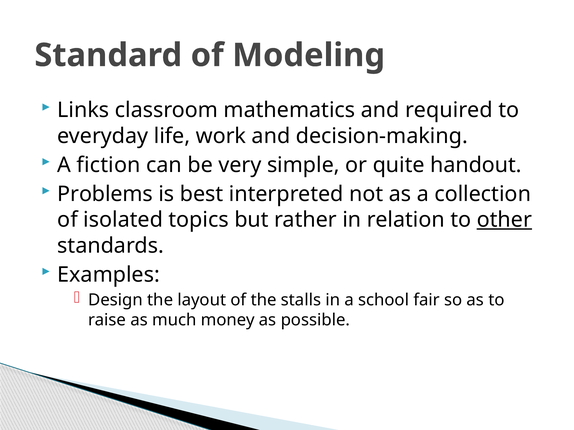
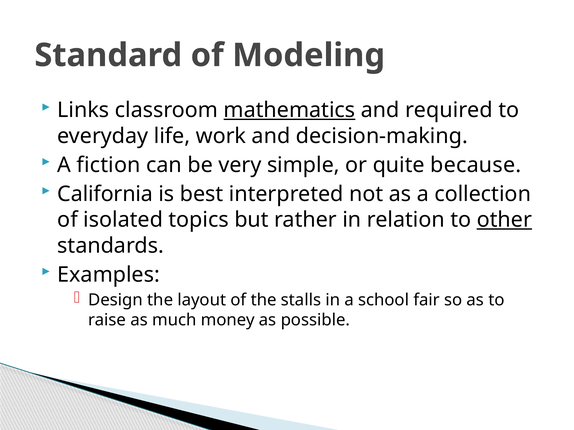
mathematics underline: none -> present (289, 110)
handout: handout -> because (476, 165)
Problems: Problems -> California (105, 194)
